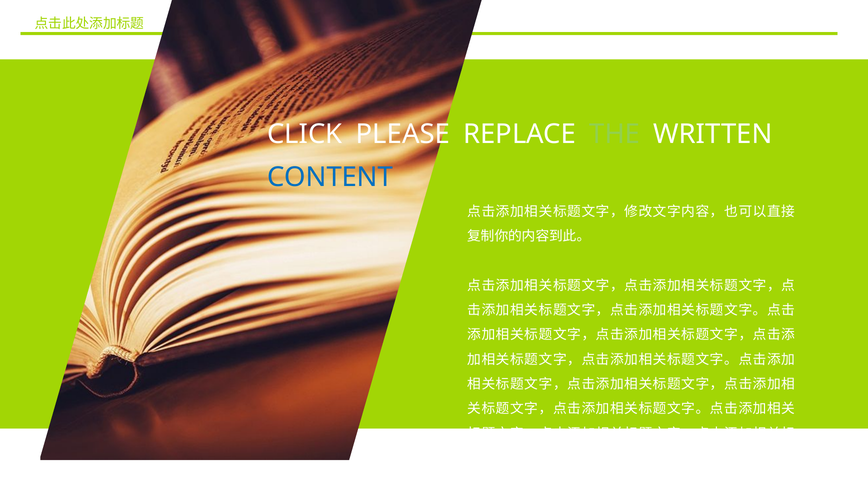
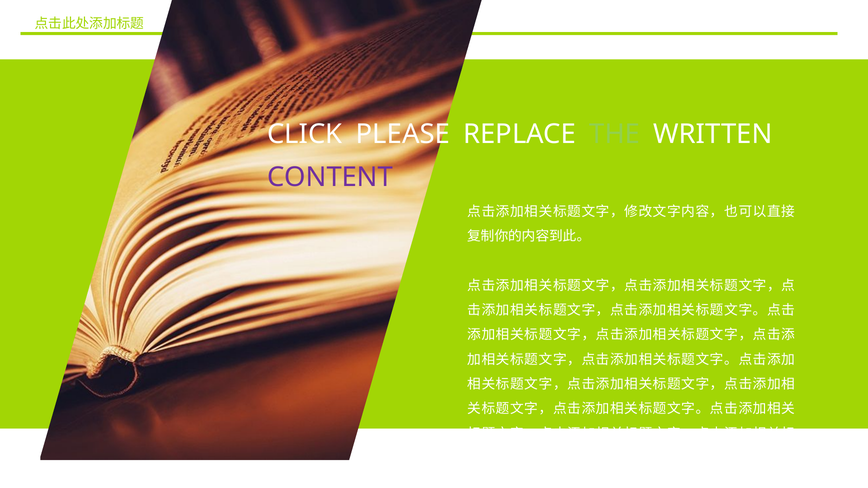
CONTENT colour: blue -> purple (330, 177)
